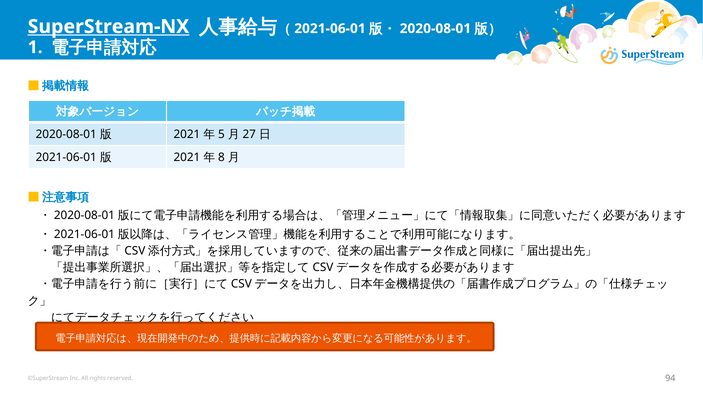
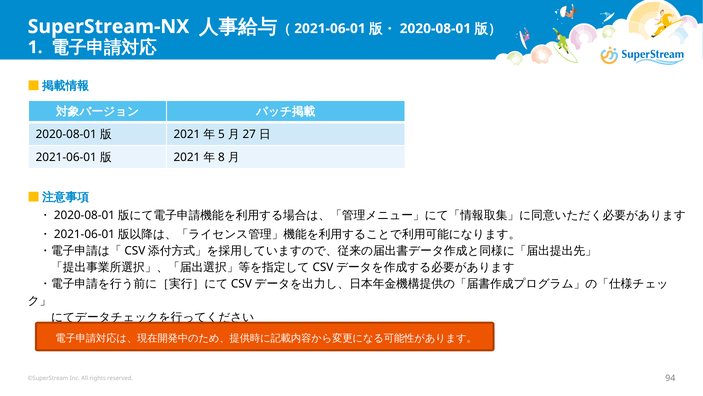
SuperStream-NX underline: present -> none (108, 27)
